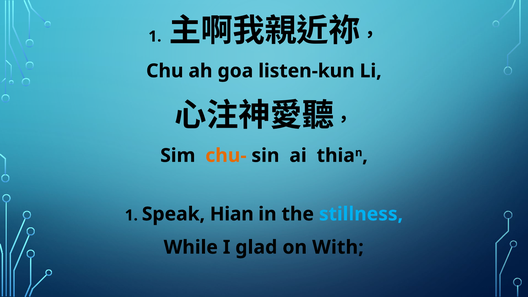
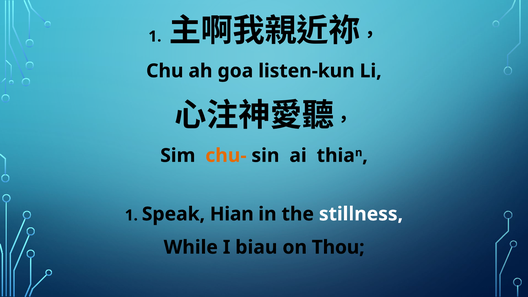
stillness colour: light blue -> white (361, 214)
glad: glad -> biau (256, 247)
With: With -> Thou (338, 247)
